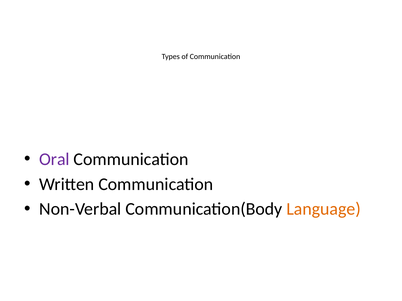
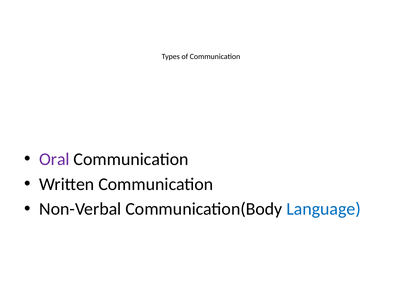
Language colour: orange -> blue (324, 209)
